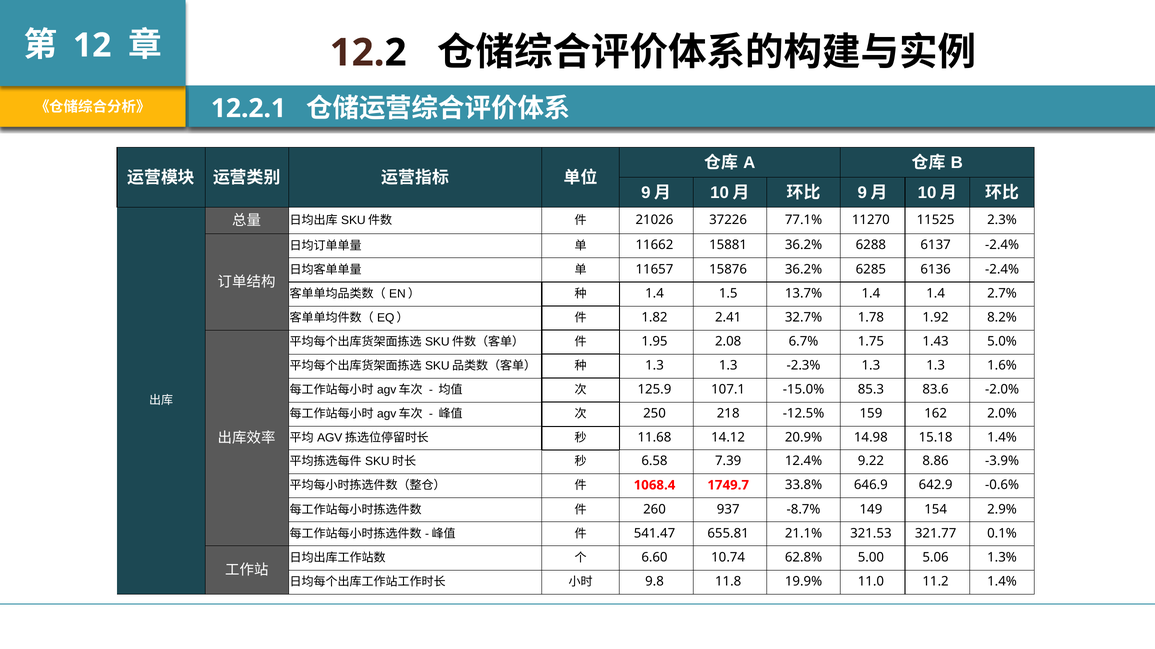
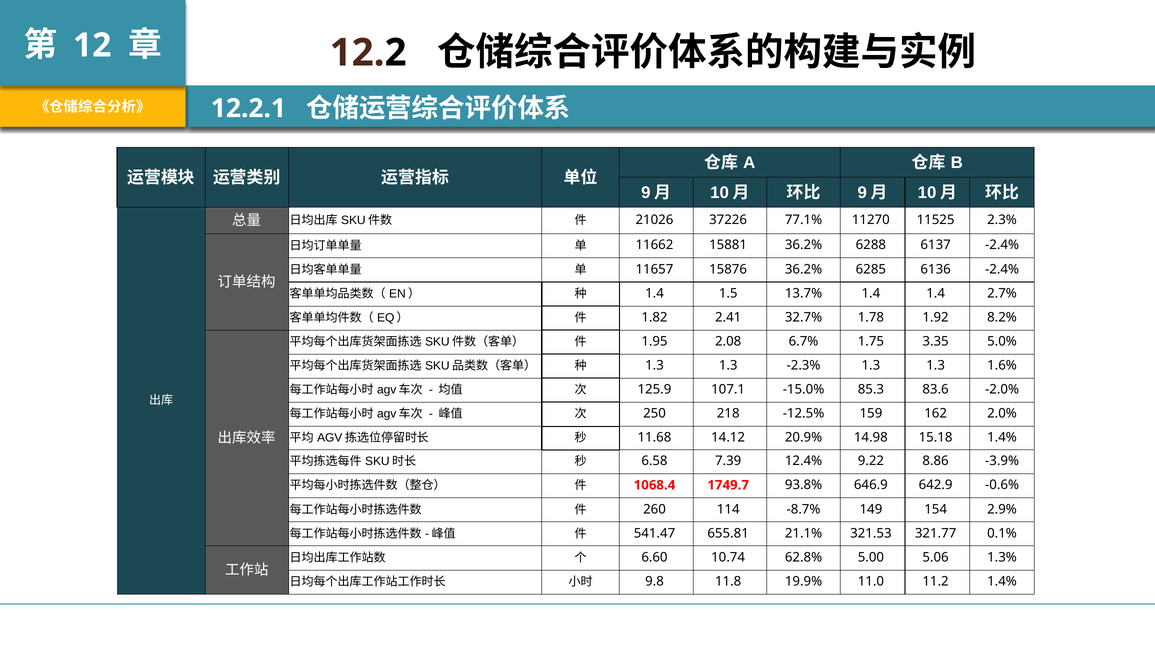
1.43: 1.43 -> 3.35 (936, 342)
33.8%: 33.8% -> 93.8% (804, 486)
937: 937 -> 114 (728, 510)
